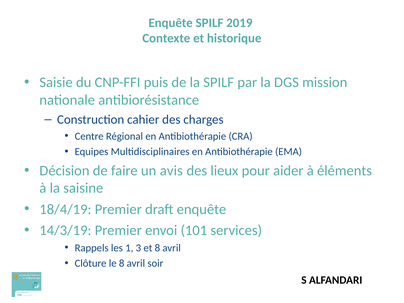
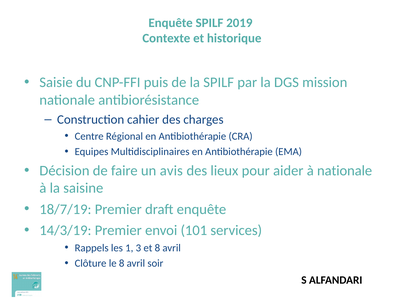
à éléments: éléments -> nationale (345, 171)
18/4/19: 18/4/19 -> 18/7/19 (65, 209)
